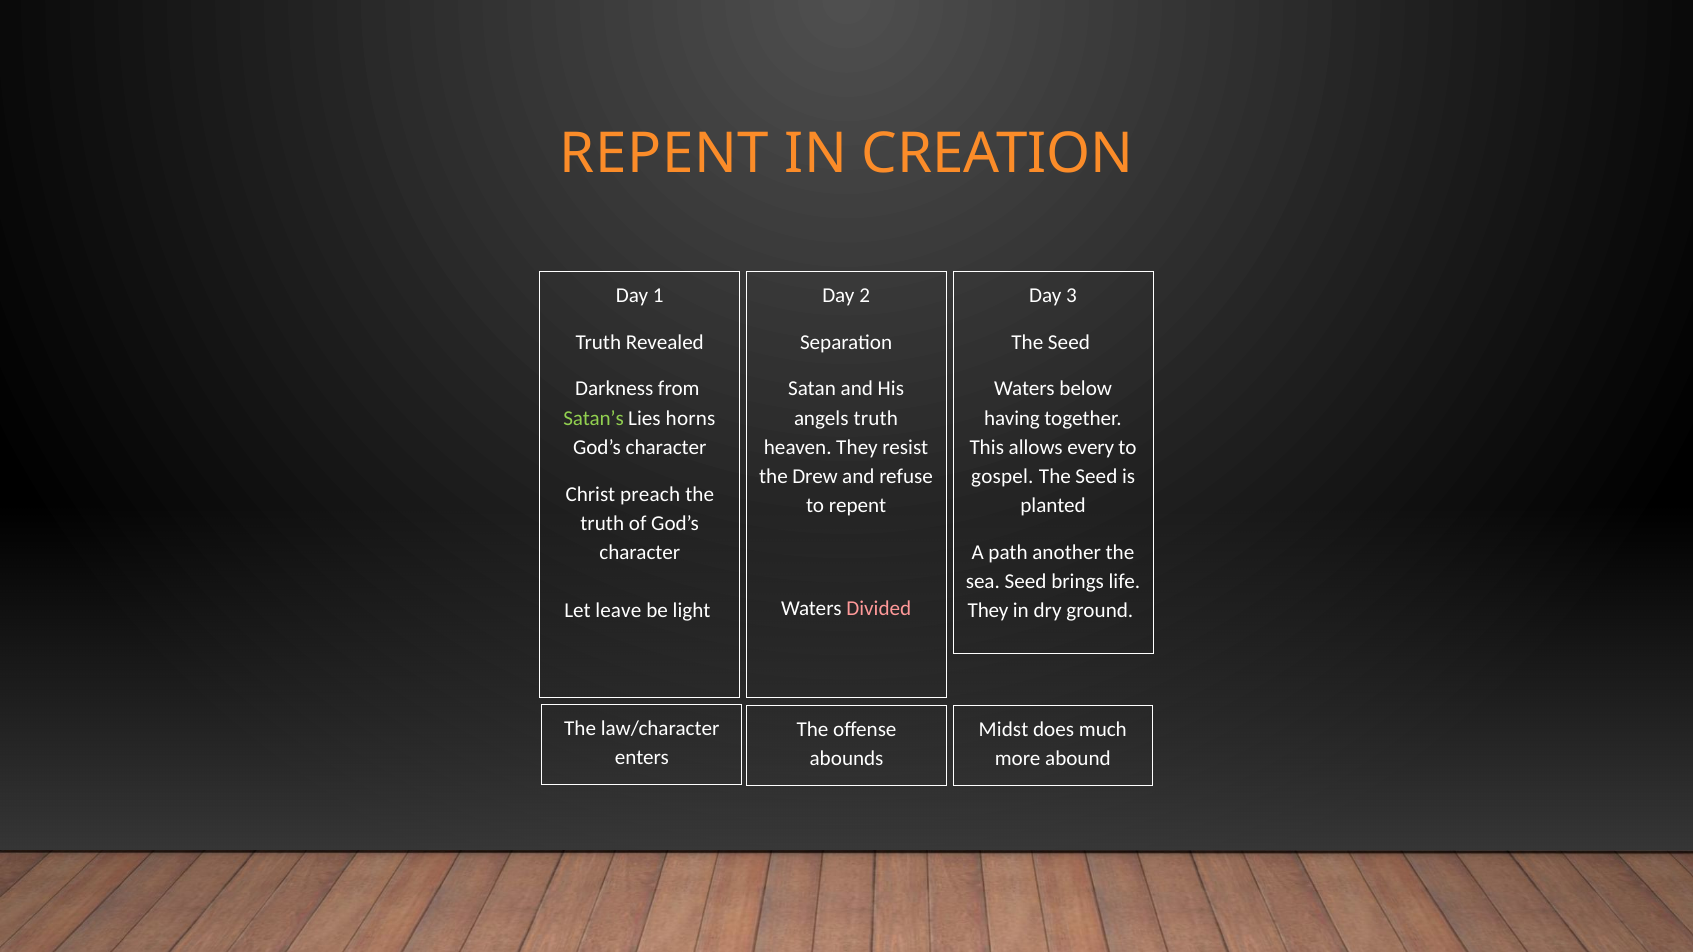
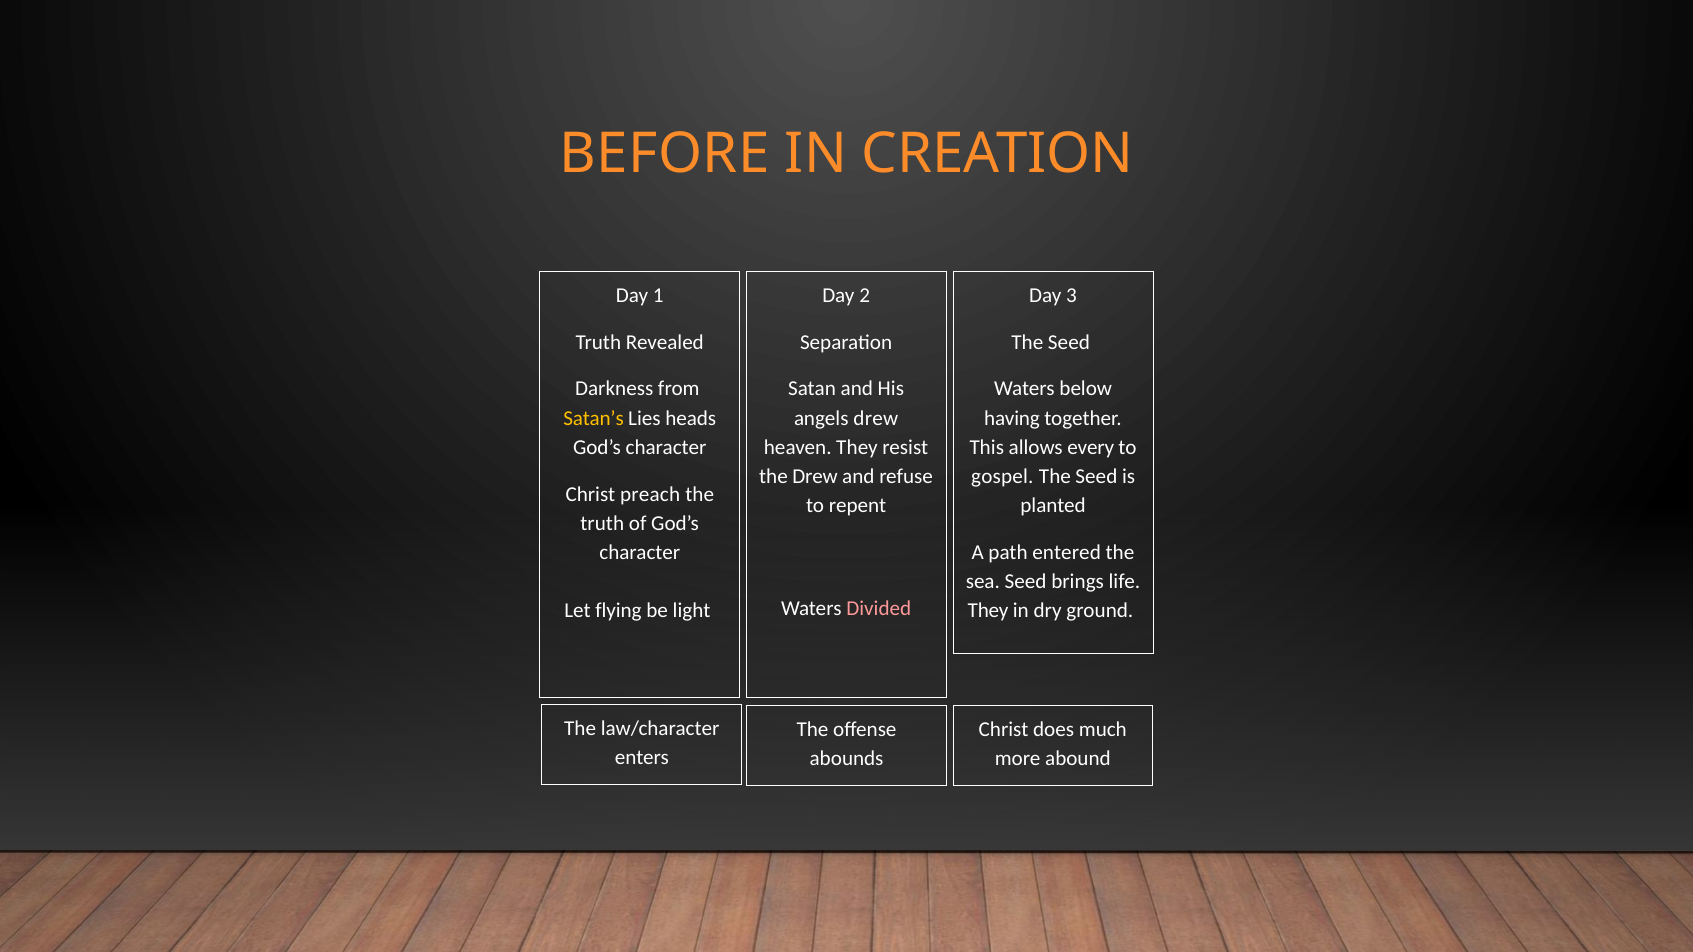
REPENT: REPENT -> BEFORE (664, 153)
Satan’s colour: light green -> yellow (594, 418)
horns: horns -> heads (691, 418)
angels truth: truth -> drew (876, 418)
another: another -> entered (1067, 553)
leave: leave -> flying (618, 611)
Midst: Midst -> Christ (1004, 730)
